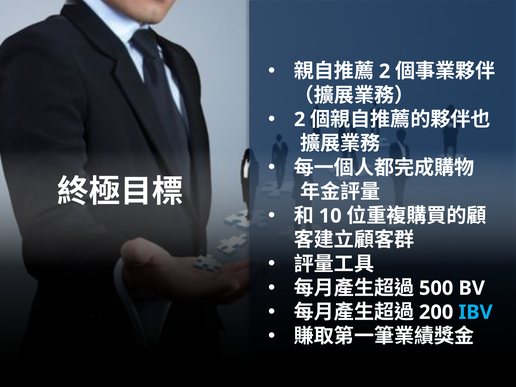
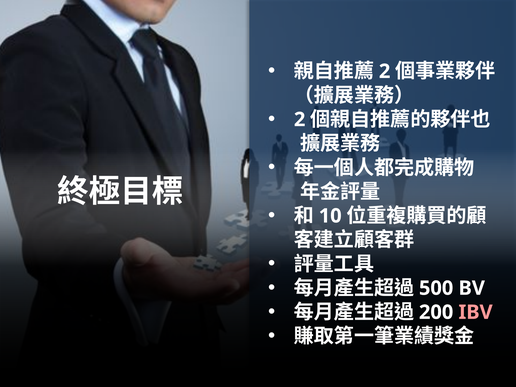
IBV colour: light blue -> pink (476, 312)
